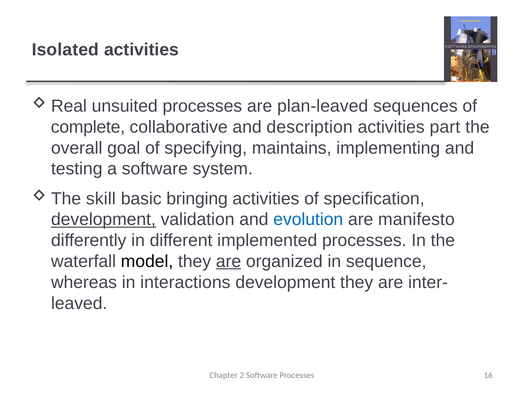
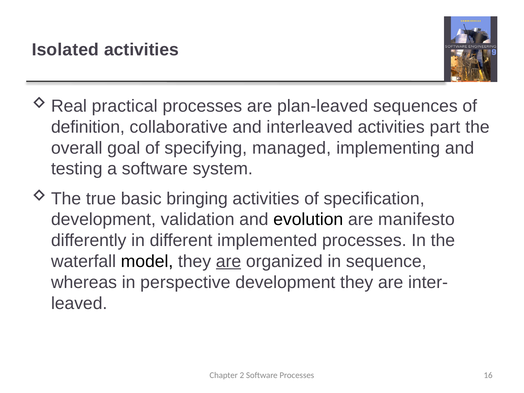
unsuited: unsuited -> practical (125, 106)
complete: complete -> definition (88, 127)
description: description -> interleaved (310, 127)
maintains: maintains -> managed (292, 148)
skill: skill -> true (101, 199)
development underline: present -> none (103, 220)
evolution colour: blue -> black (308, 220)
interactions: interactions -> perspective (185, 282)
